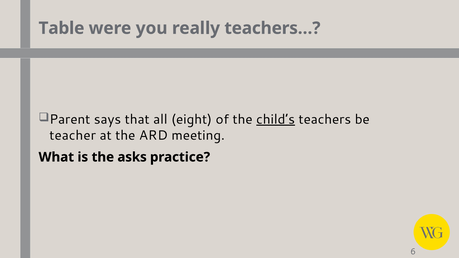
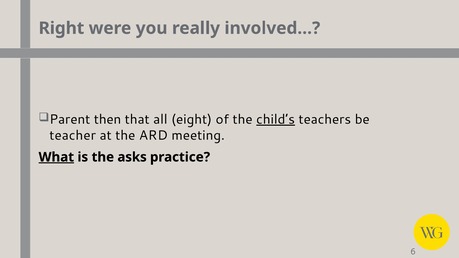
Table: Table -> Right (61, 28)
teachers…: teachers… -> involved… (272, 28)
says: says -> then (108, 119)
What underline: none -> present (56, 157)
